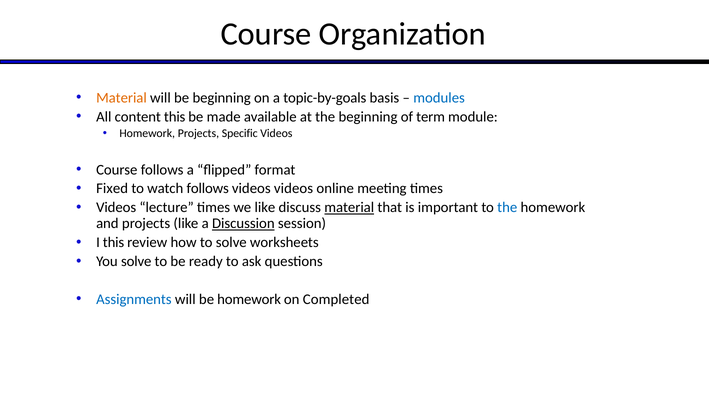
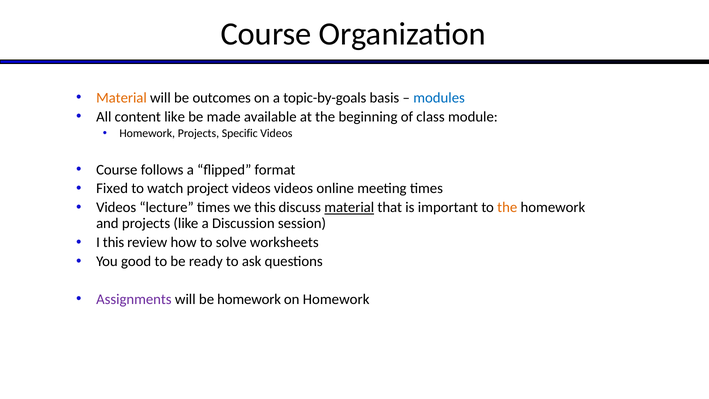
be beginning: beginning -> outcomes (222, 98)
content this: this -> like (175, 117)
term: term -> class (431, 117)
watch follows: follows -> project (208, 188)
we like: like -> this (265, 207)
the colour: blue -> orange (507, 207)
Discussion underline: present -> none (243, 223)
You solve: solve -> good (136, 261)
Assignments colour: blue -> purple (134, 299)
on Completed: Completed -> Homework (336, 299)
